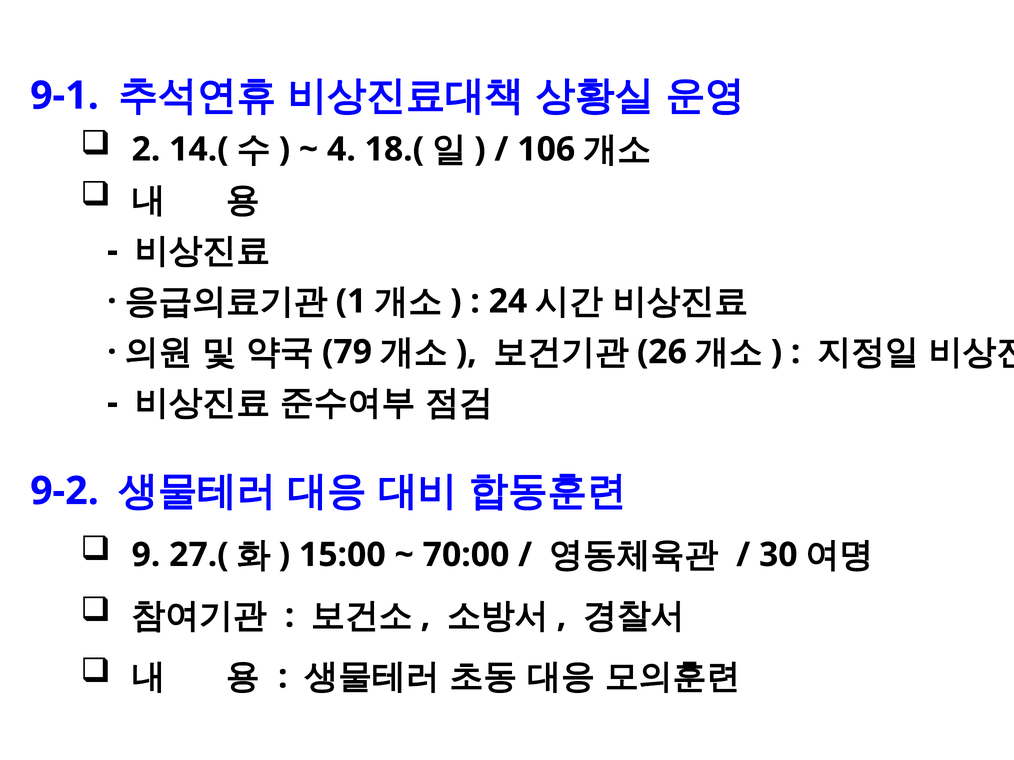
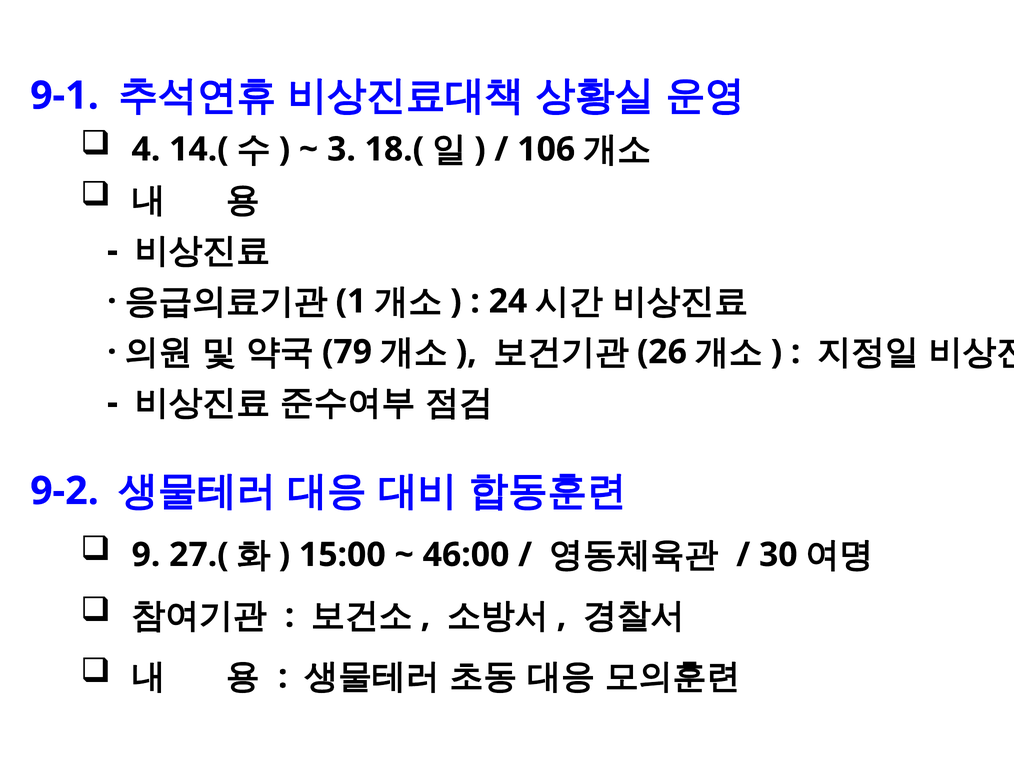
2: 2 -> 4 (146, 149)
4: 4 -> 3 (341, 149)
70:00: 70:00 -> 46:00 (466, 555)
